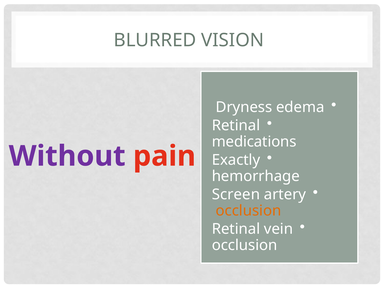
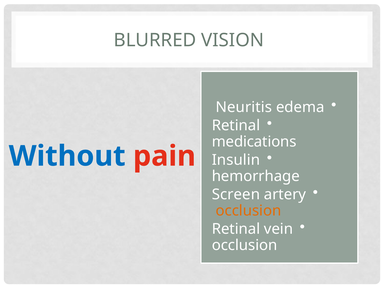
Dryness: Dryness -> Neuritis (244, 107)
Without colour: purple -> blue (67, 156)
Exactly: Exactly -> Insulin (236, 160)
